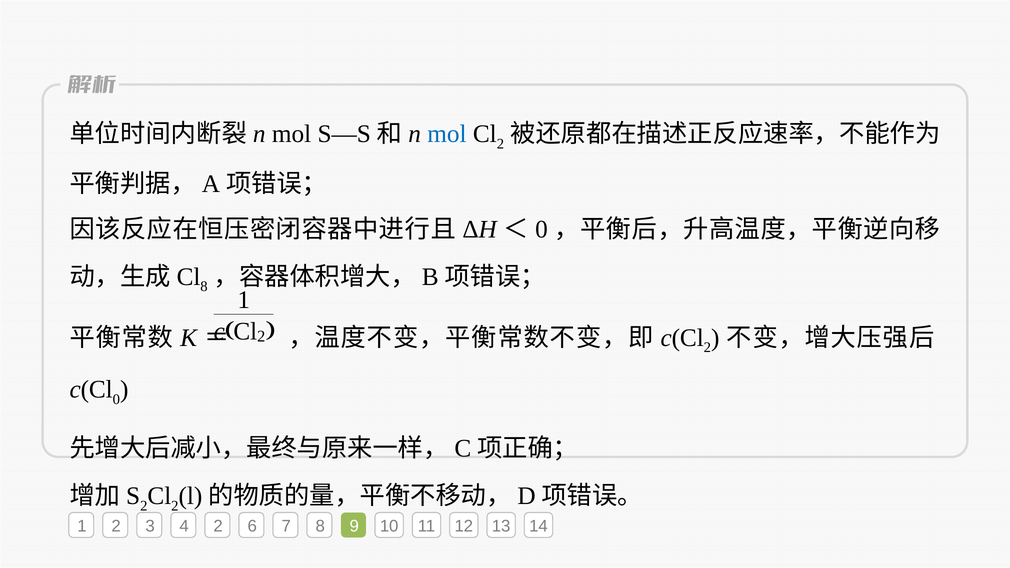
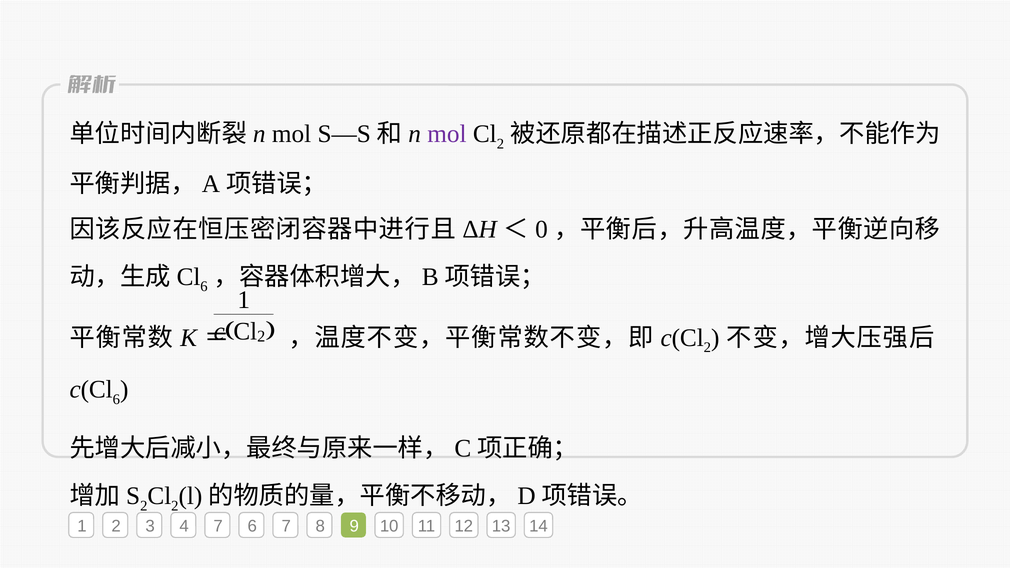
mol colour: blue -> purple (447, 134)
8: 8 -> 6 (204, 287)
0: 0 -> 6 (116, 399)
4 2: 2 -> 7 (218, 526)
